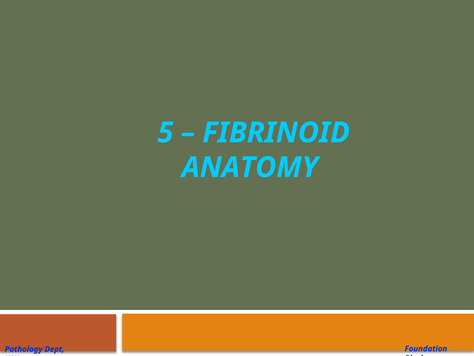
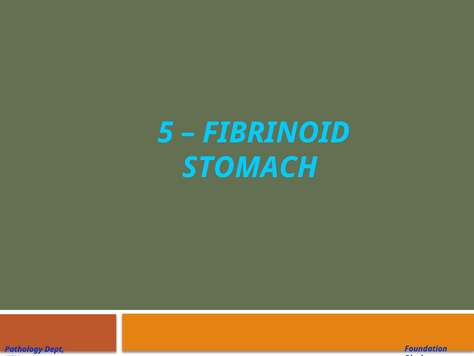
ANATOMY: ANATOMY -> STOMACH (250, 167)
